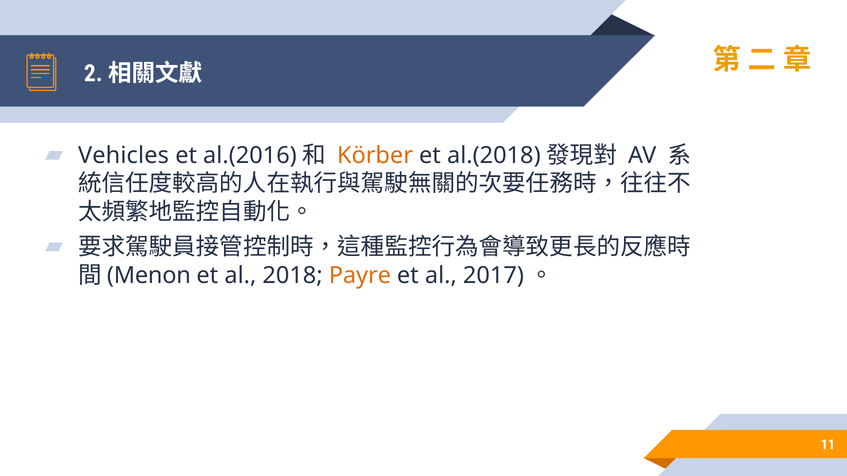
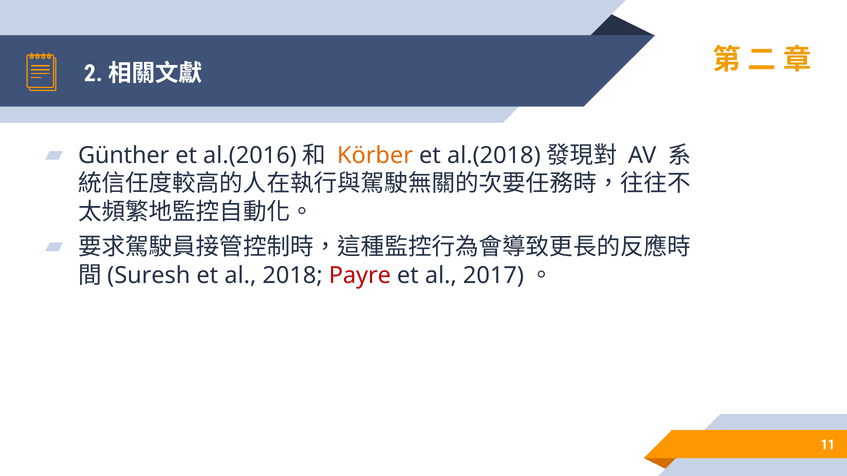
Vehicles: Vehicles -> Günther (124, 155)
Menon: Menon -> Suresh (149, 276)
Payre colour: orange -> red (360, 276)
